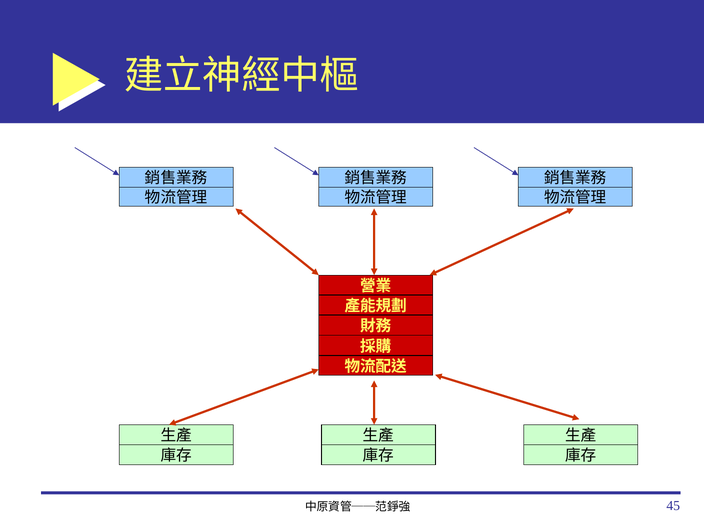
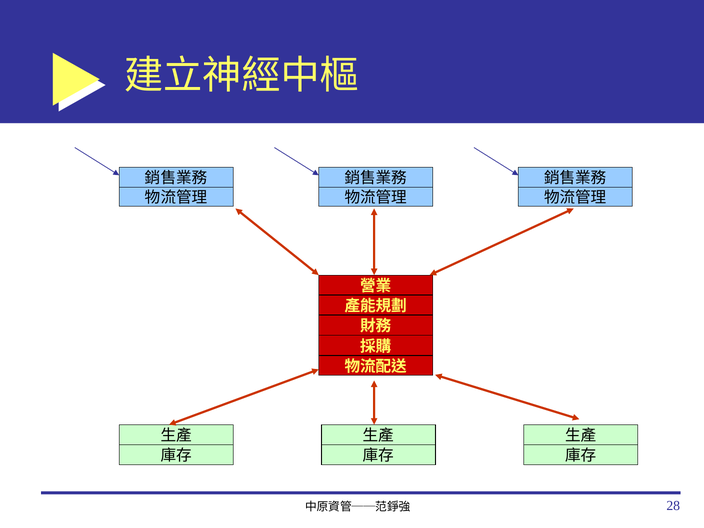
45: 45 -> 28 (673, 505)
